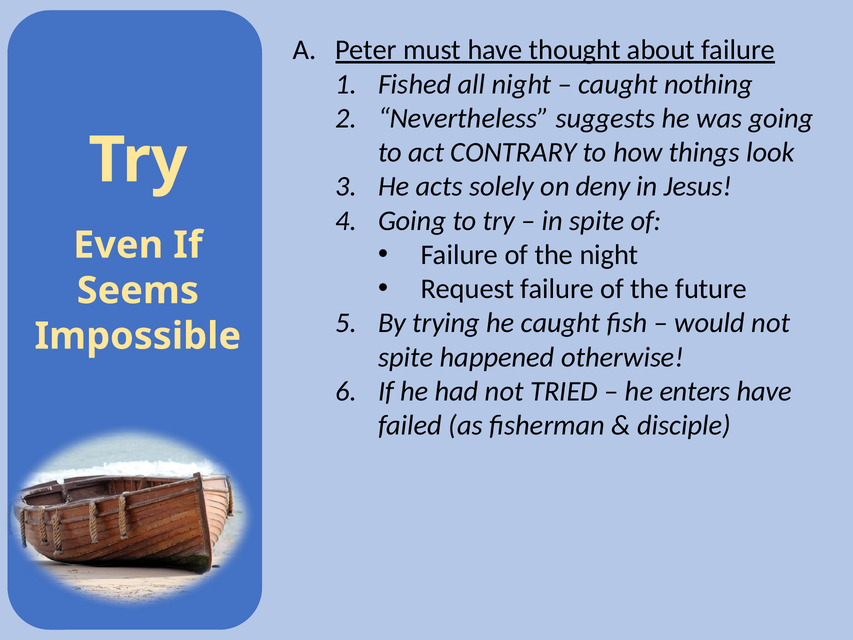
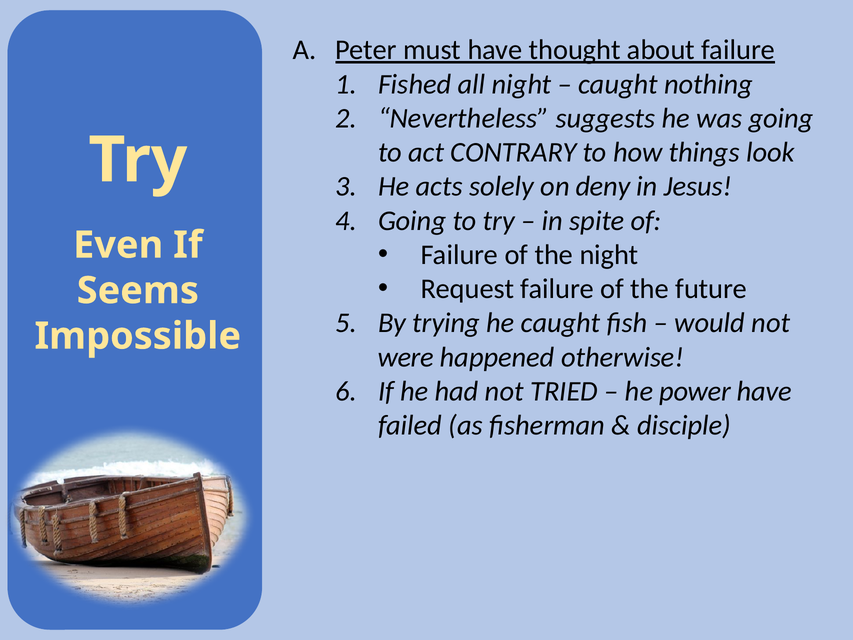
spite: spite -> were (406, 357)
enters: enters -> power (695, 391)
